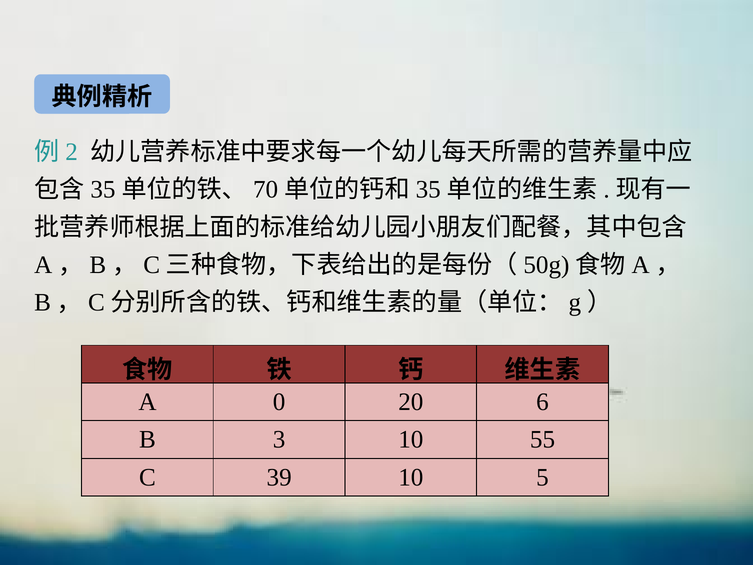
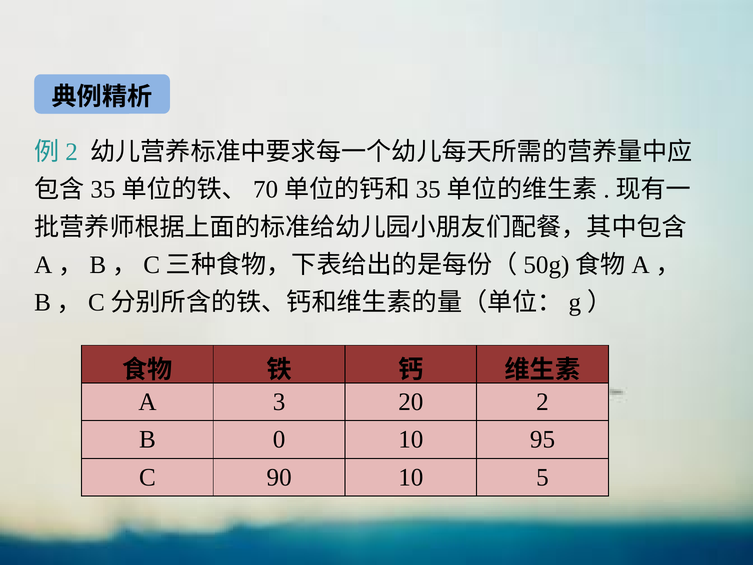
0: 0 -> 3 (279, 402)
6: 6 -> 2 (543, 402)
3: 3 -> 0 (279, 440)
55: 55 -> 95 (543, 440)
39: 39 -> 90 (279, 477)
